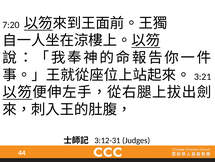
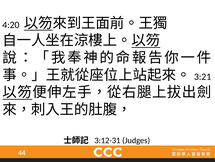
7:20: 7:20 -> 4:20 (11, 25)
